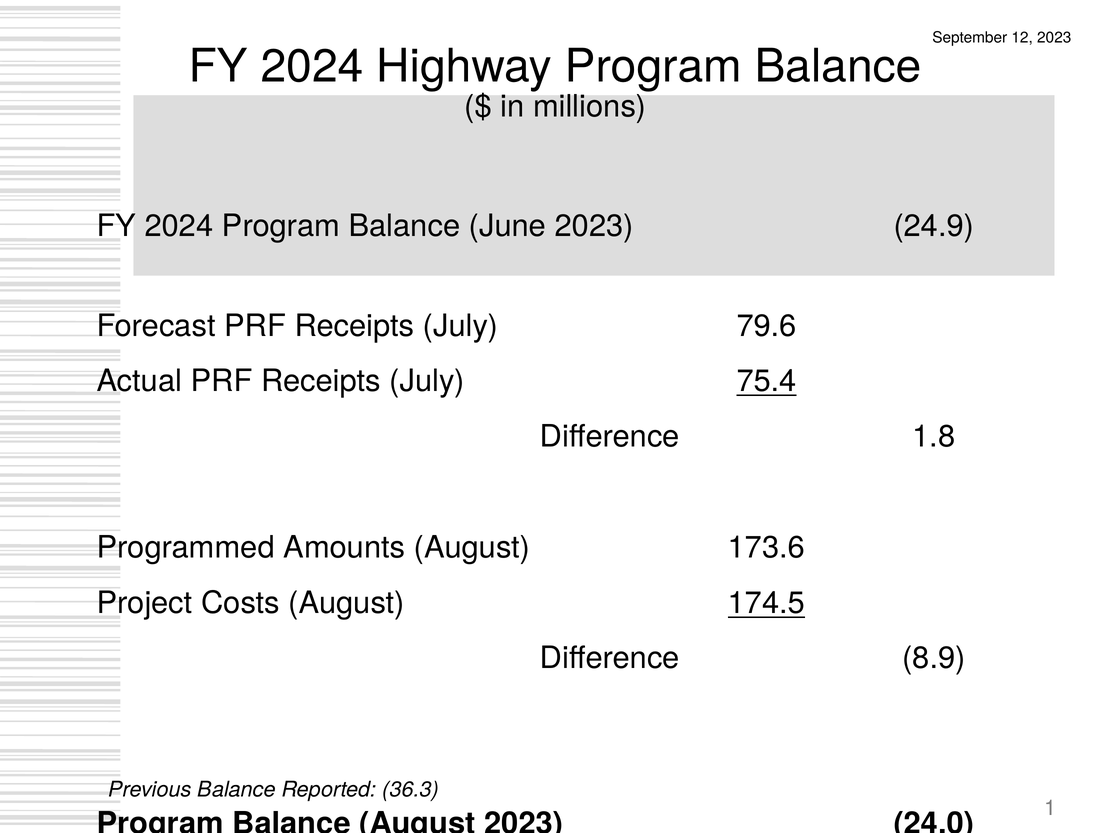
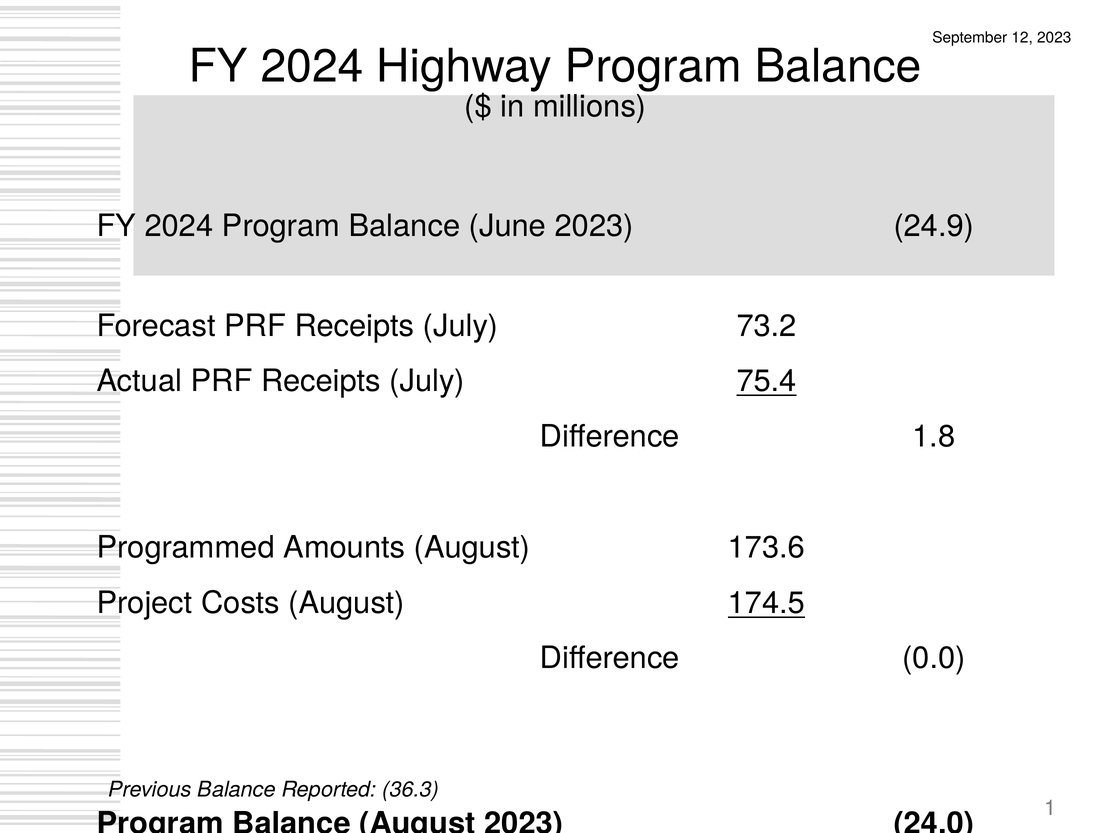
79.6: 79.6 -> 73.2 (767, 326)
8.9: 8.9 -> 0.0 (934, 658)
